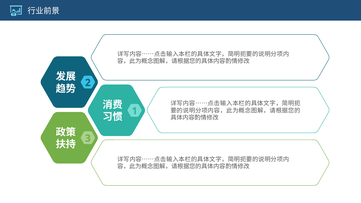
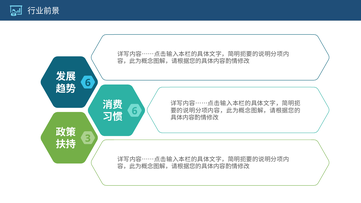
2: 2 -> 6 (88, 83)
1: 1 -> 6 (135, 111)
